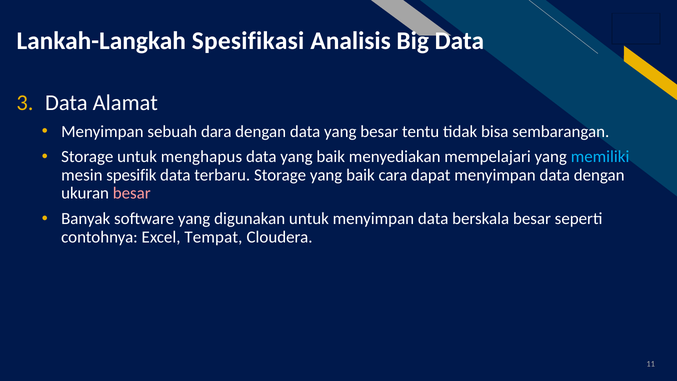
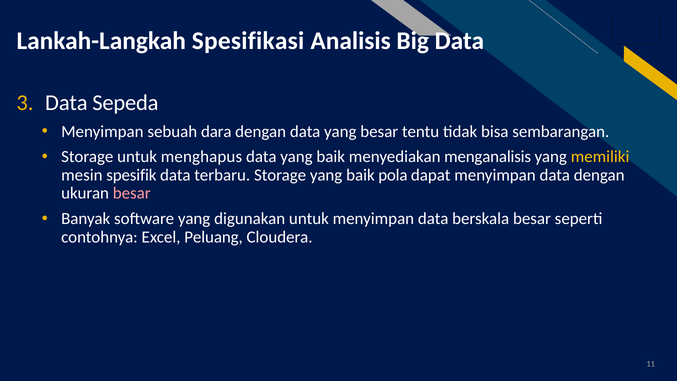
Alamat: Alamat -> Sepeda (125, 103)
mempelajari: mempelajari -> menganalisis (488, 157)
memiliki colour: light blue -> yellow (600, 157)
cara: cara -> pola (393, 175)
Tempat: Tempat -> Peluang (214, 237)
